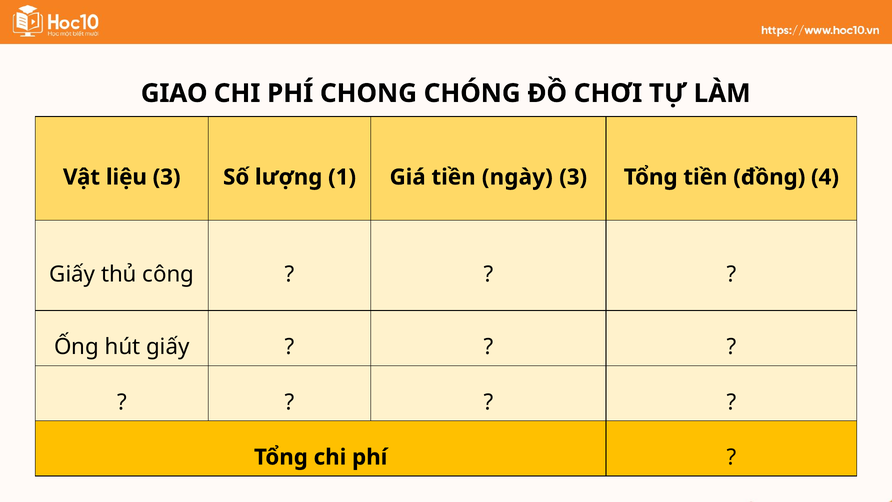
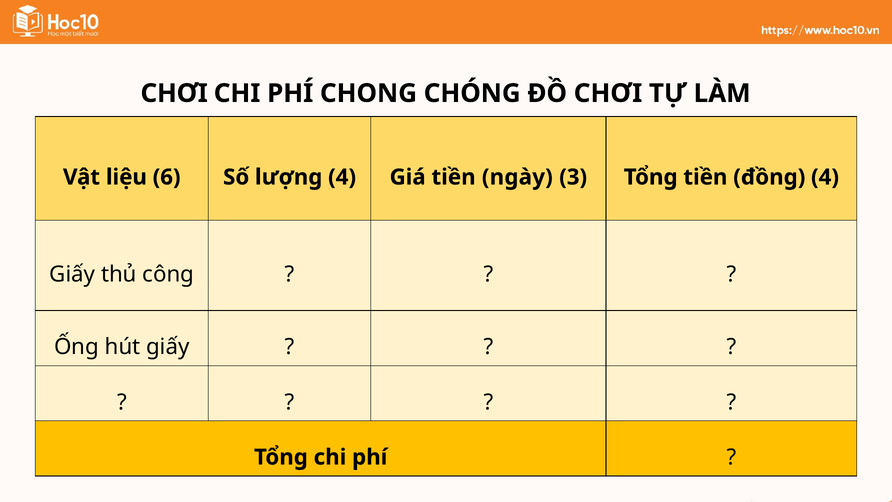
GIAO: GIAO -> CHƠI (174, 93)
liệu 3: 3 -> 6 (167, 177)
lượng 1: 1 -> 4 (342, 177)
